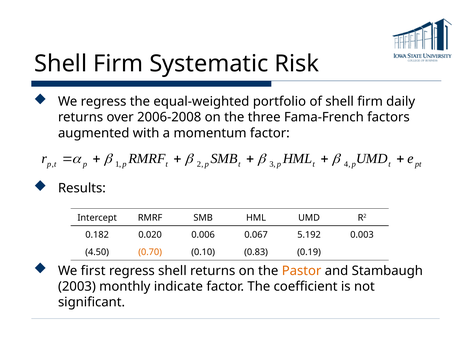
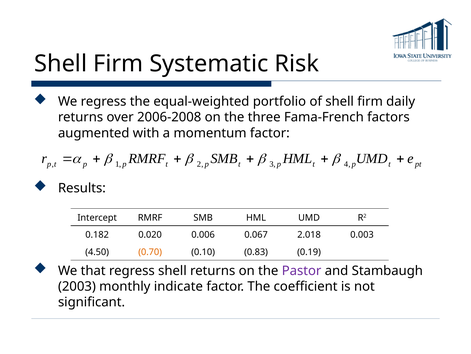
5.192: 5.192 -> 2.018 (309, 234)
first: first -> that (93, 270)
Pastor colour: orange -> purple (302, 270)
